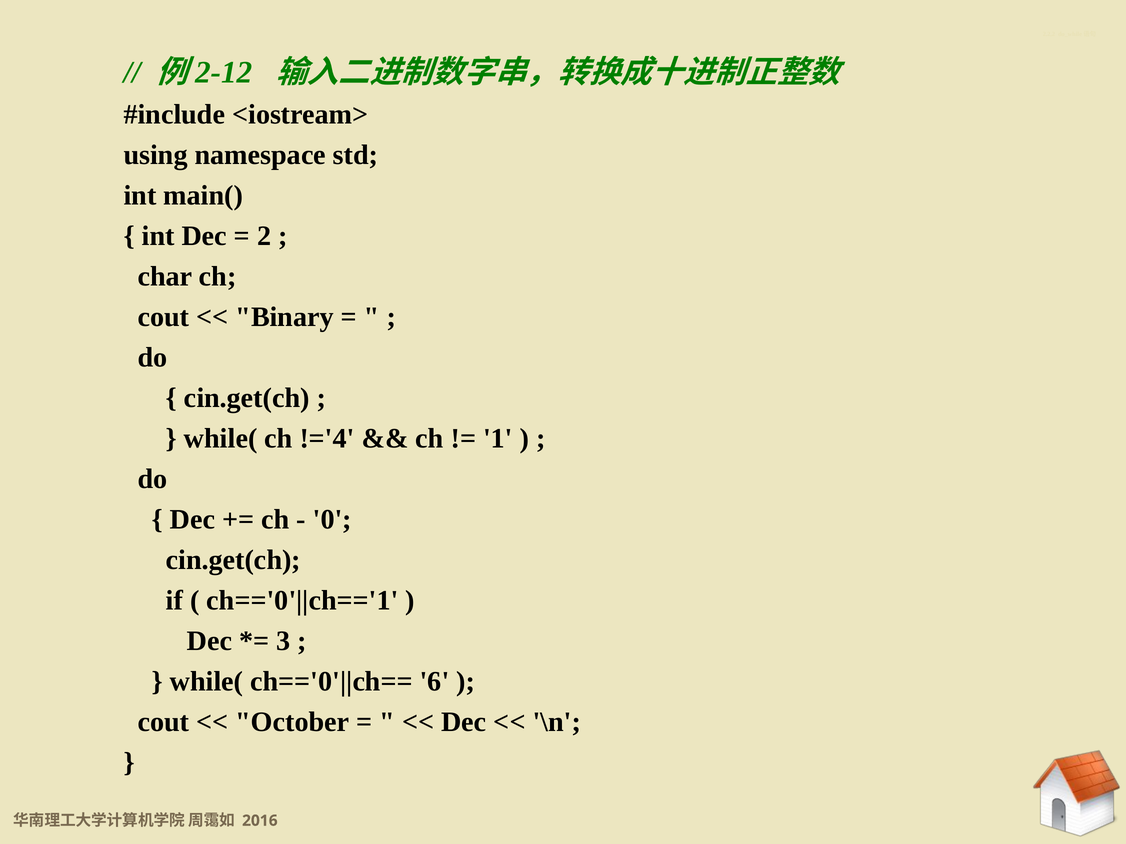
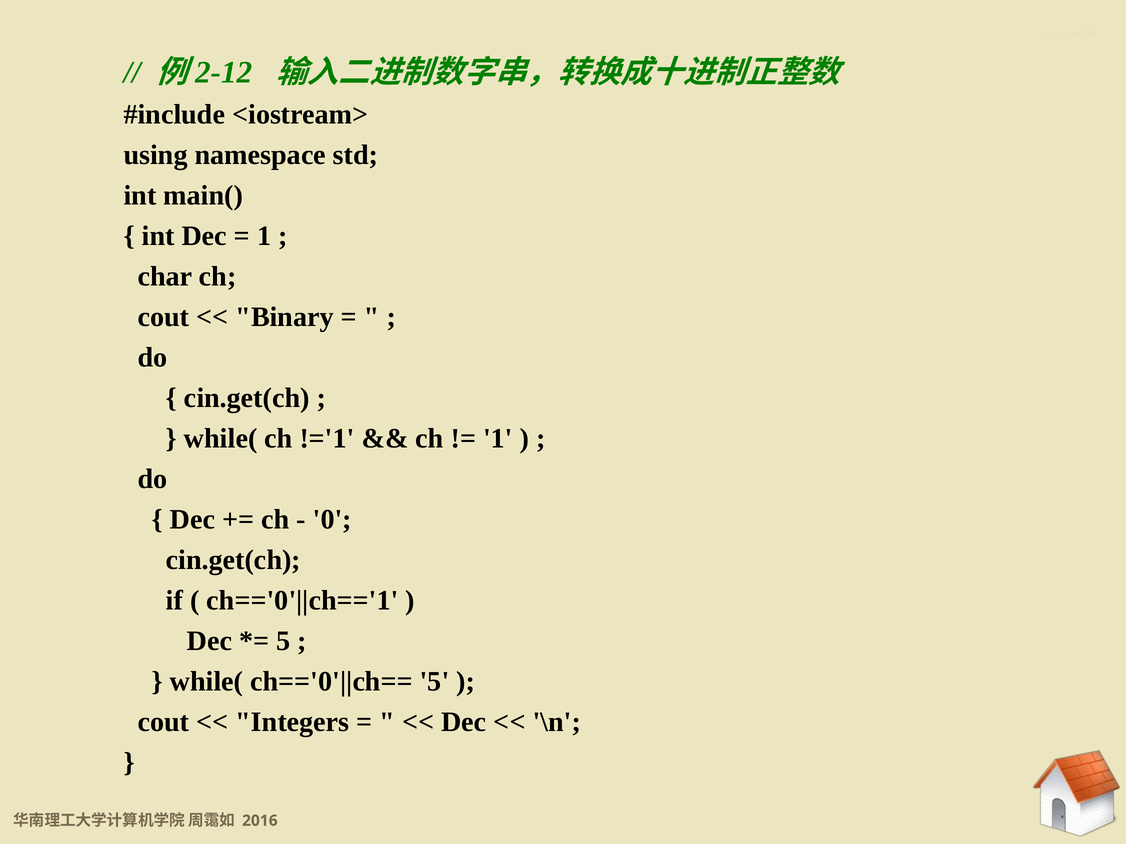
2: 2 -> 1 (264, 236)
!='4: !='4 -> !='1 (327, 439)
3: 3 -> 5 (283, 641)
6: 6 -> 5 (435, 682)
October: October -> Integers (292, 722)
